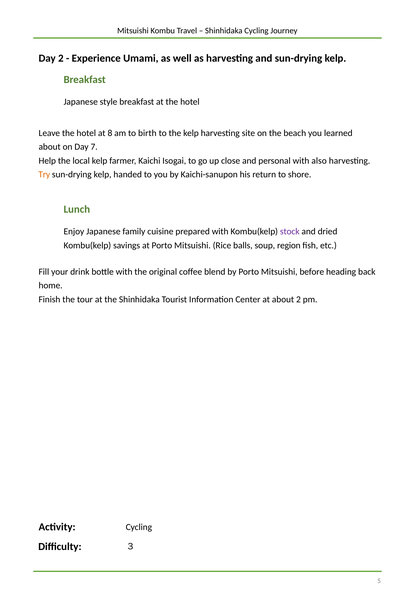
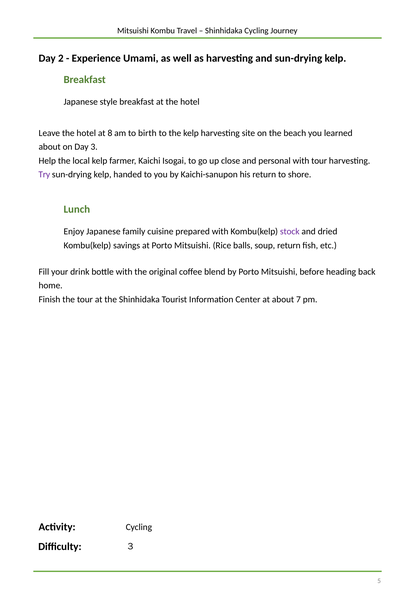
7: 7 -> 3 (94, 147)
with also: also -> tour (319, 161)
Try colour: orange -> purple (44, 175)
soup region: region -> return (289, 245)
about 2: 2 -> 7 (298, 300)
